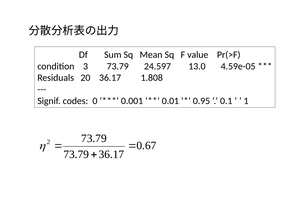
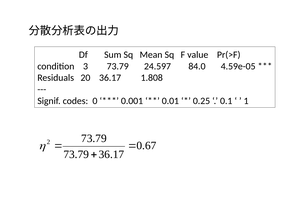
13.0: 13.0 -> 84.0 (197, 66)
0.95: 0.95 -> 0.25 (202, 101)
